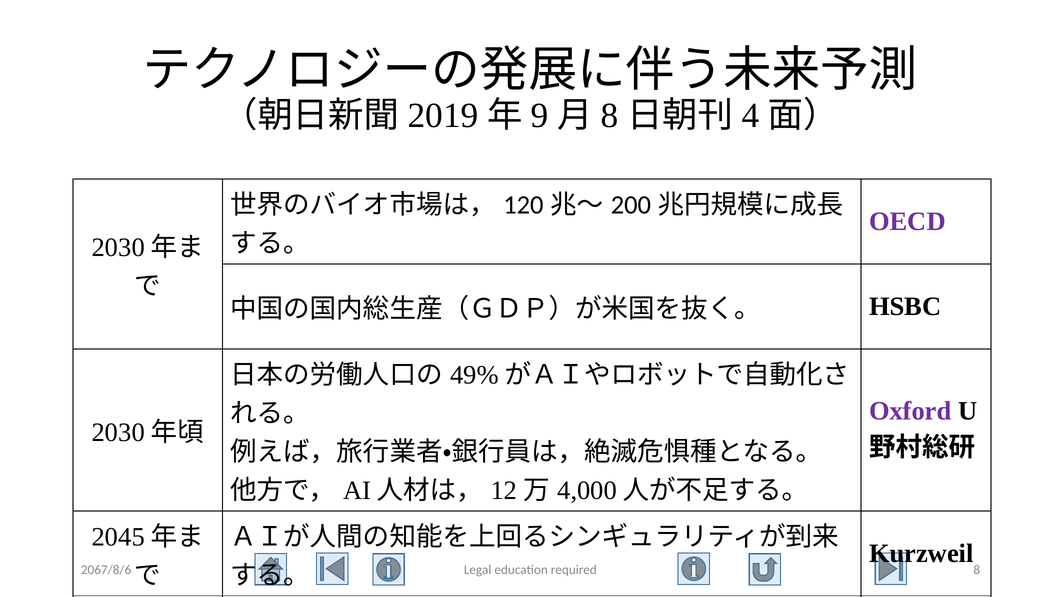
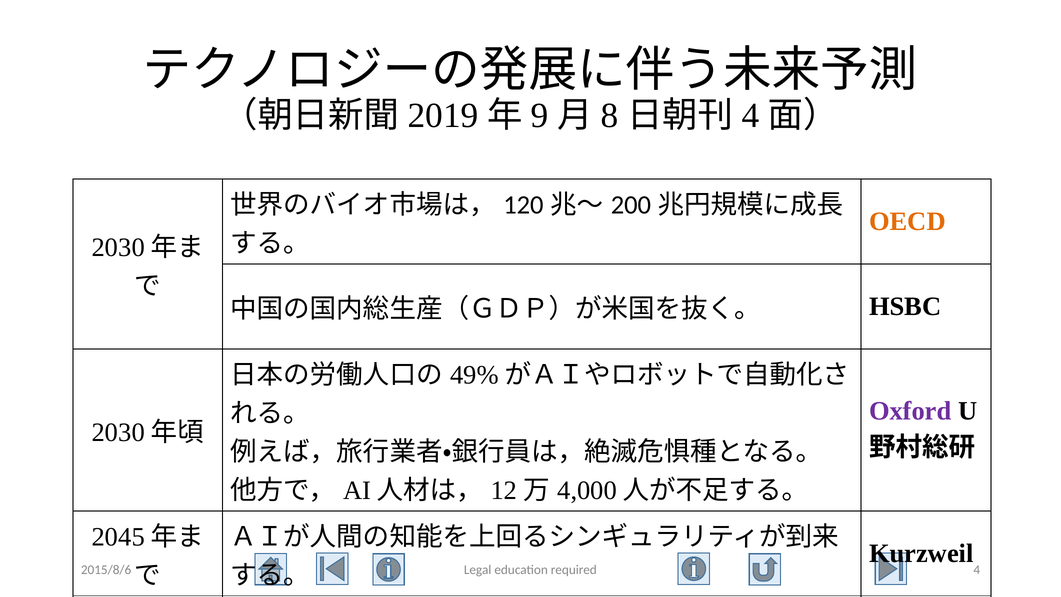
OECD colour: purple -> orange (907, 222)
2067/8/6: 2067/8/6 -> 2015/8/6 (106, 570)
required 8: 8 -> 4 (977, 570)
